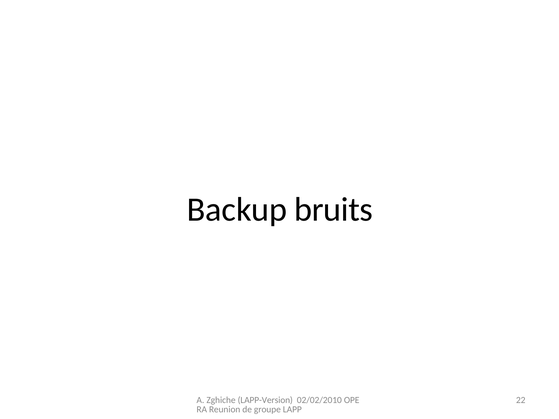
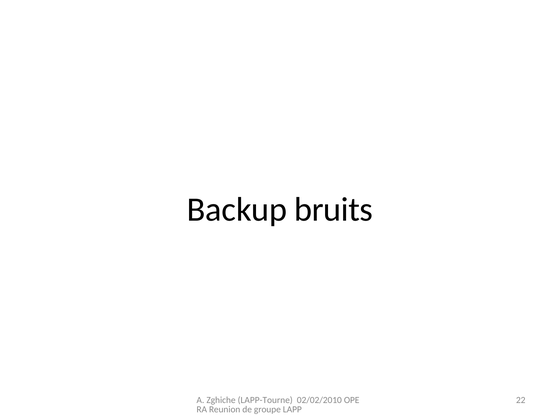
LAPP-Version: LAPP-Version -> LAPP-Tourne (265, 400)
